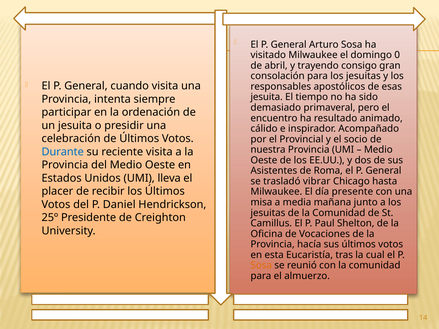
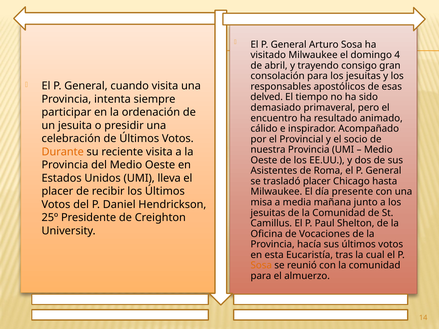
0: 0 -> 4 (397, 55)
jesuita: jesuita -> delved (267, 97)
Durante colour: blue -> orange (63, 152)
trasladó vibrar: vibrar -> placer (317, 181)
